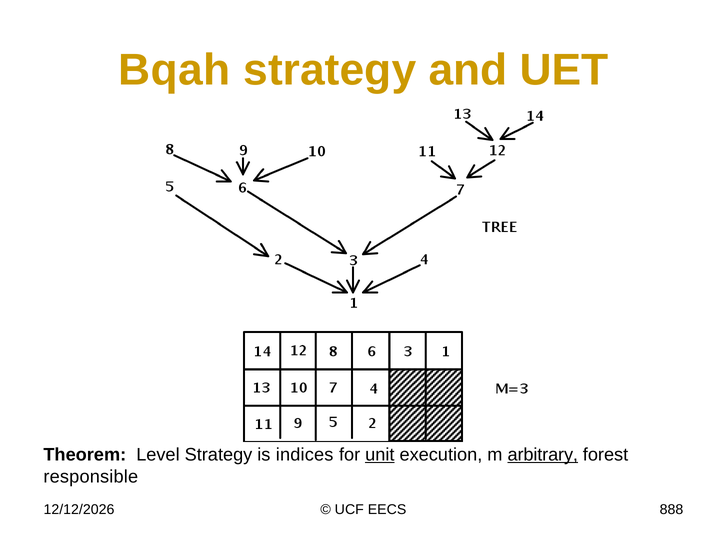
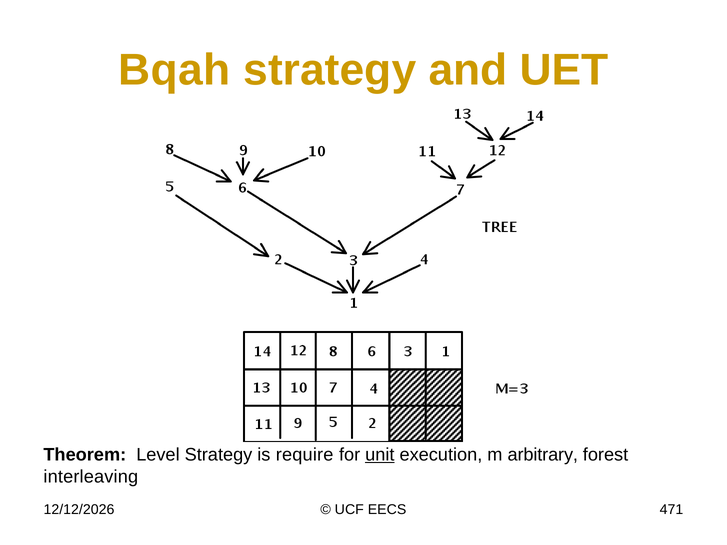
indices: indices -> require (305, 455)
arbitrary underline: present -> none (543, 455)
responsible: responsible -> interleaving (91, 477)
888: 888 -> 471 (672, 510)
